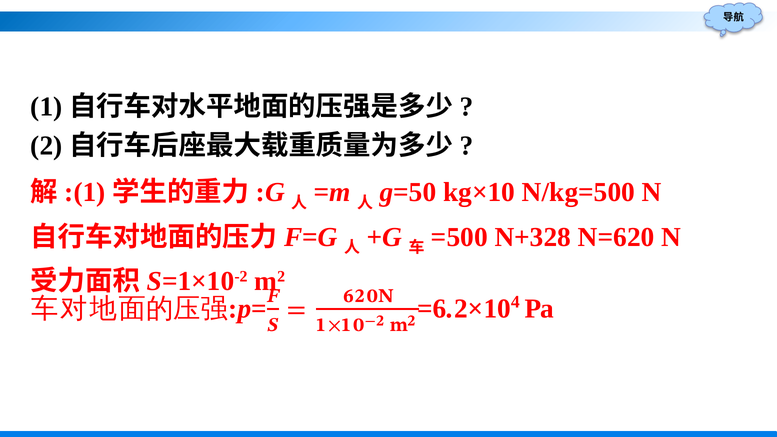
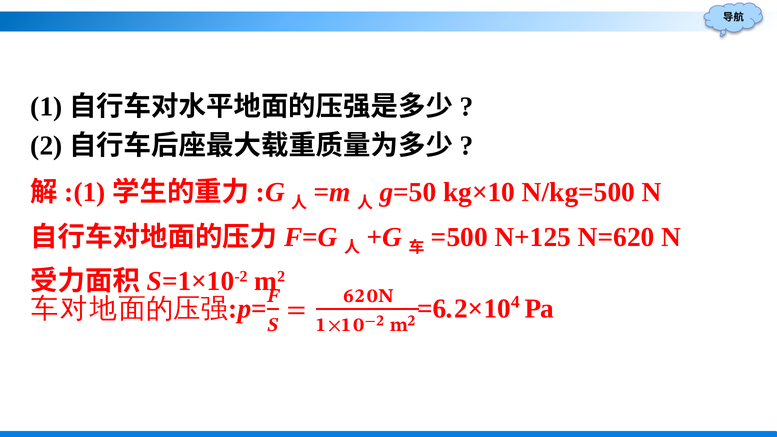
N+328: N+328 -> N+125 (533, 237)
